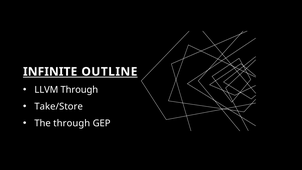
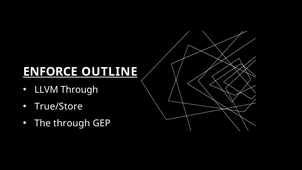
INFINITE: INFINITE -> ENFORCE (50, 72)
Take/Store: Take/Store -> True/Store (59, 106)
